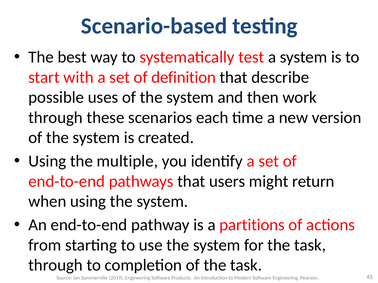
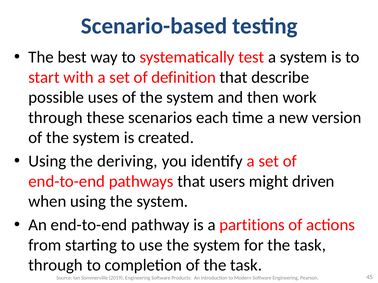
multiple: multiple -> deriving (127, 161)
return: return -> driven (313, 182)
